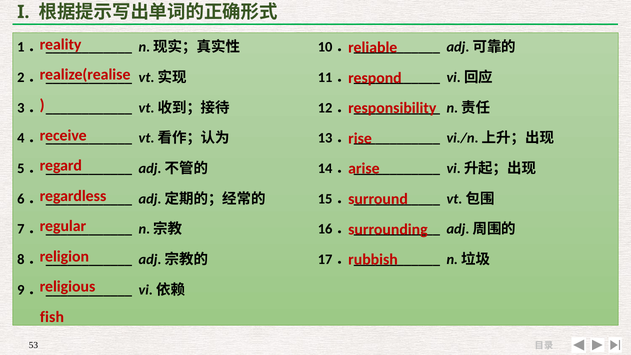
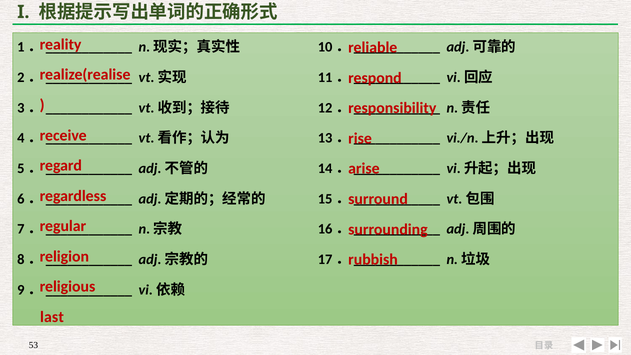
fish: fish -> last (52, 317)
